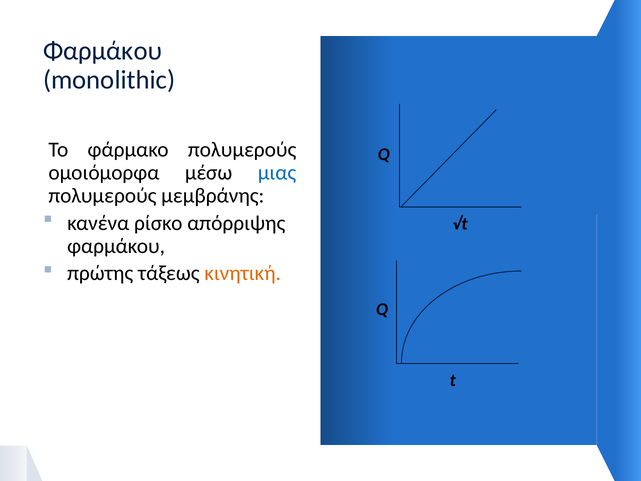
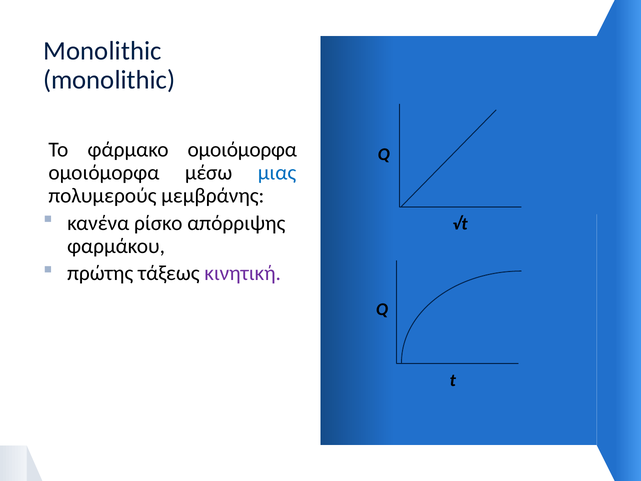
Φαρμάκου: Φαρμάκου -> Monolithic (102, 51)
φάρμακο πολυμερούς: πολυμερούς -> ομοιόμορφα (242, 149)
κινητική colour: orange -> purple (243, 273)
